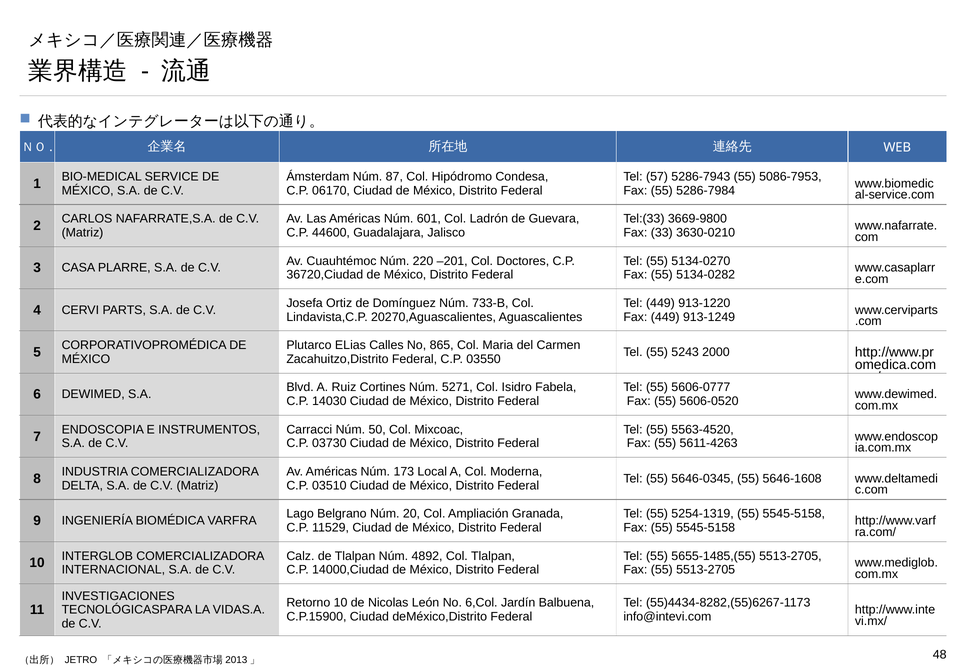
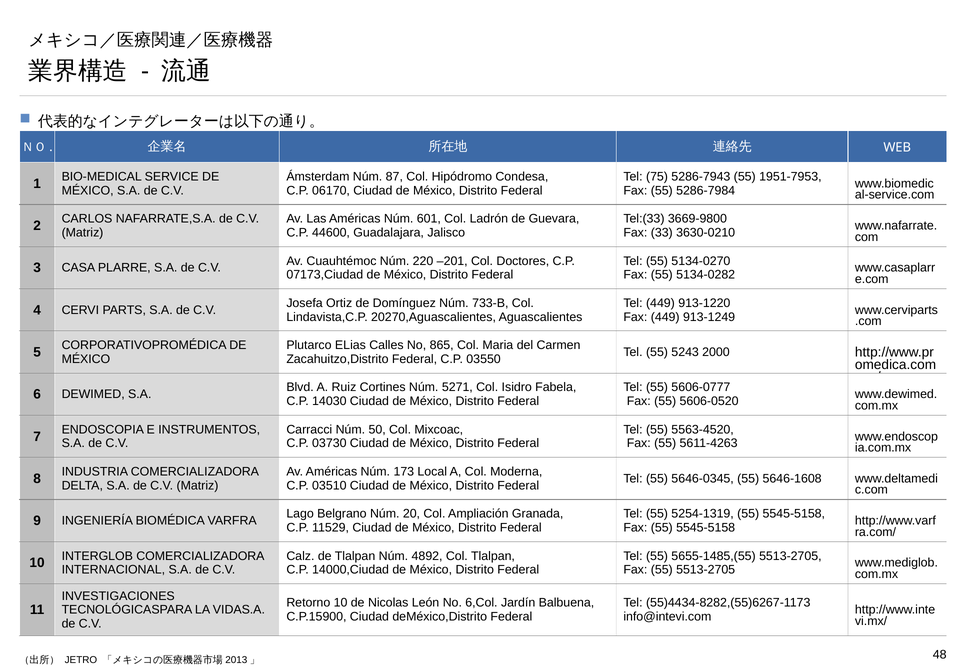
57: 57 -> 75 (657, 177)
5086-7953: 5086-7953 -> 1951-7953 (790, 177)
36720,Ciudad: 36720,Ciudad -> 07173,Ciudad (325, 275)
